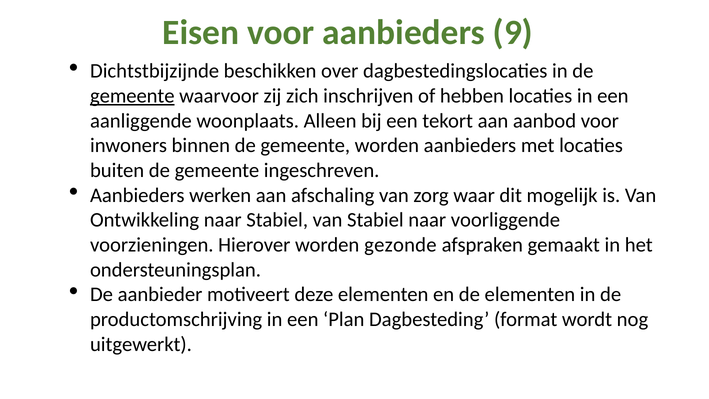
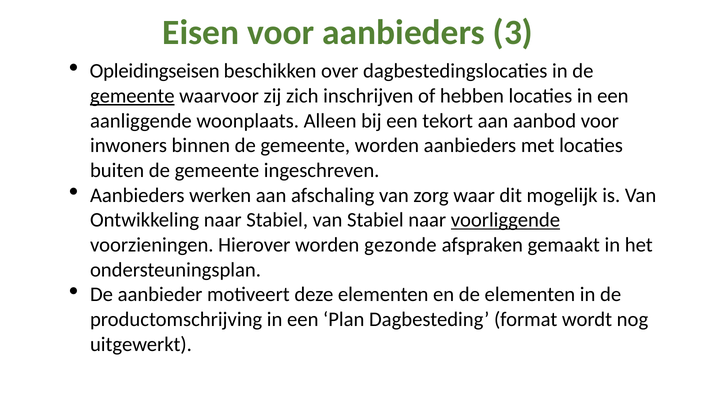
9: 9 -> 3 (513, 33)
Dichtstbijzijnde: Dichtstbijzijnde -> Opleidingseisen (155, 71)
voorliggende underline: none -> present (505, 220)
